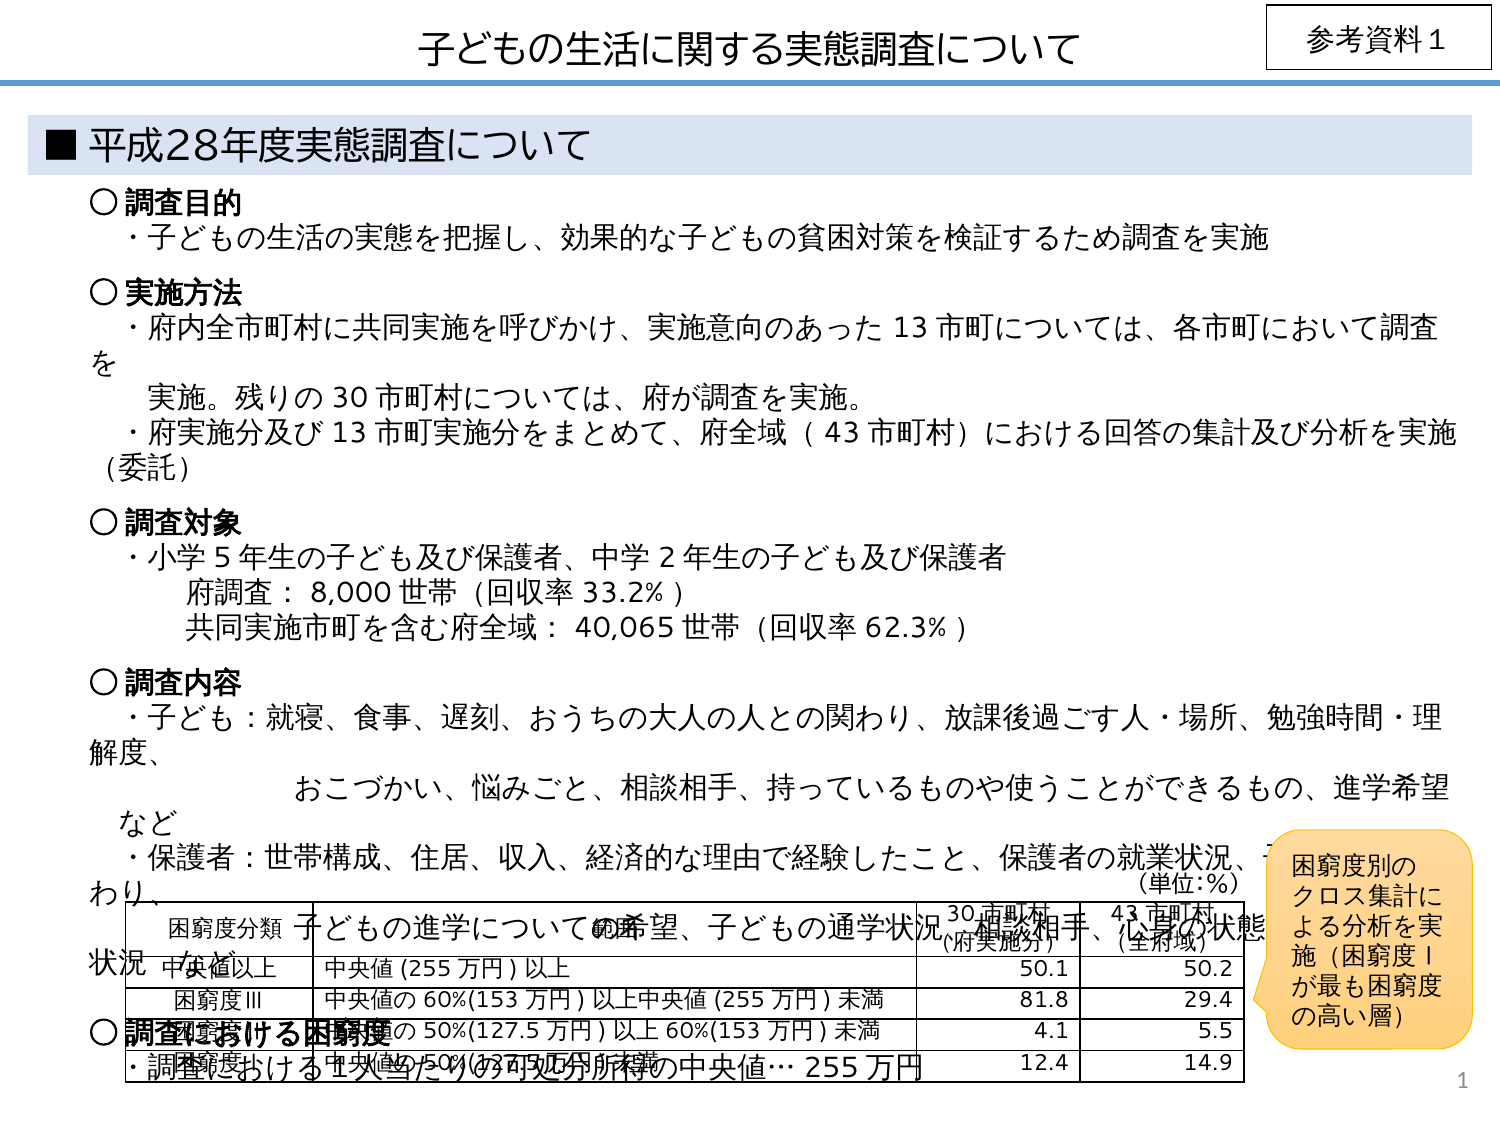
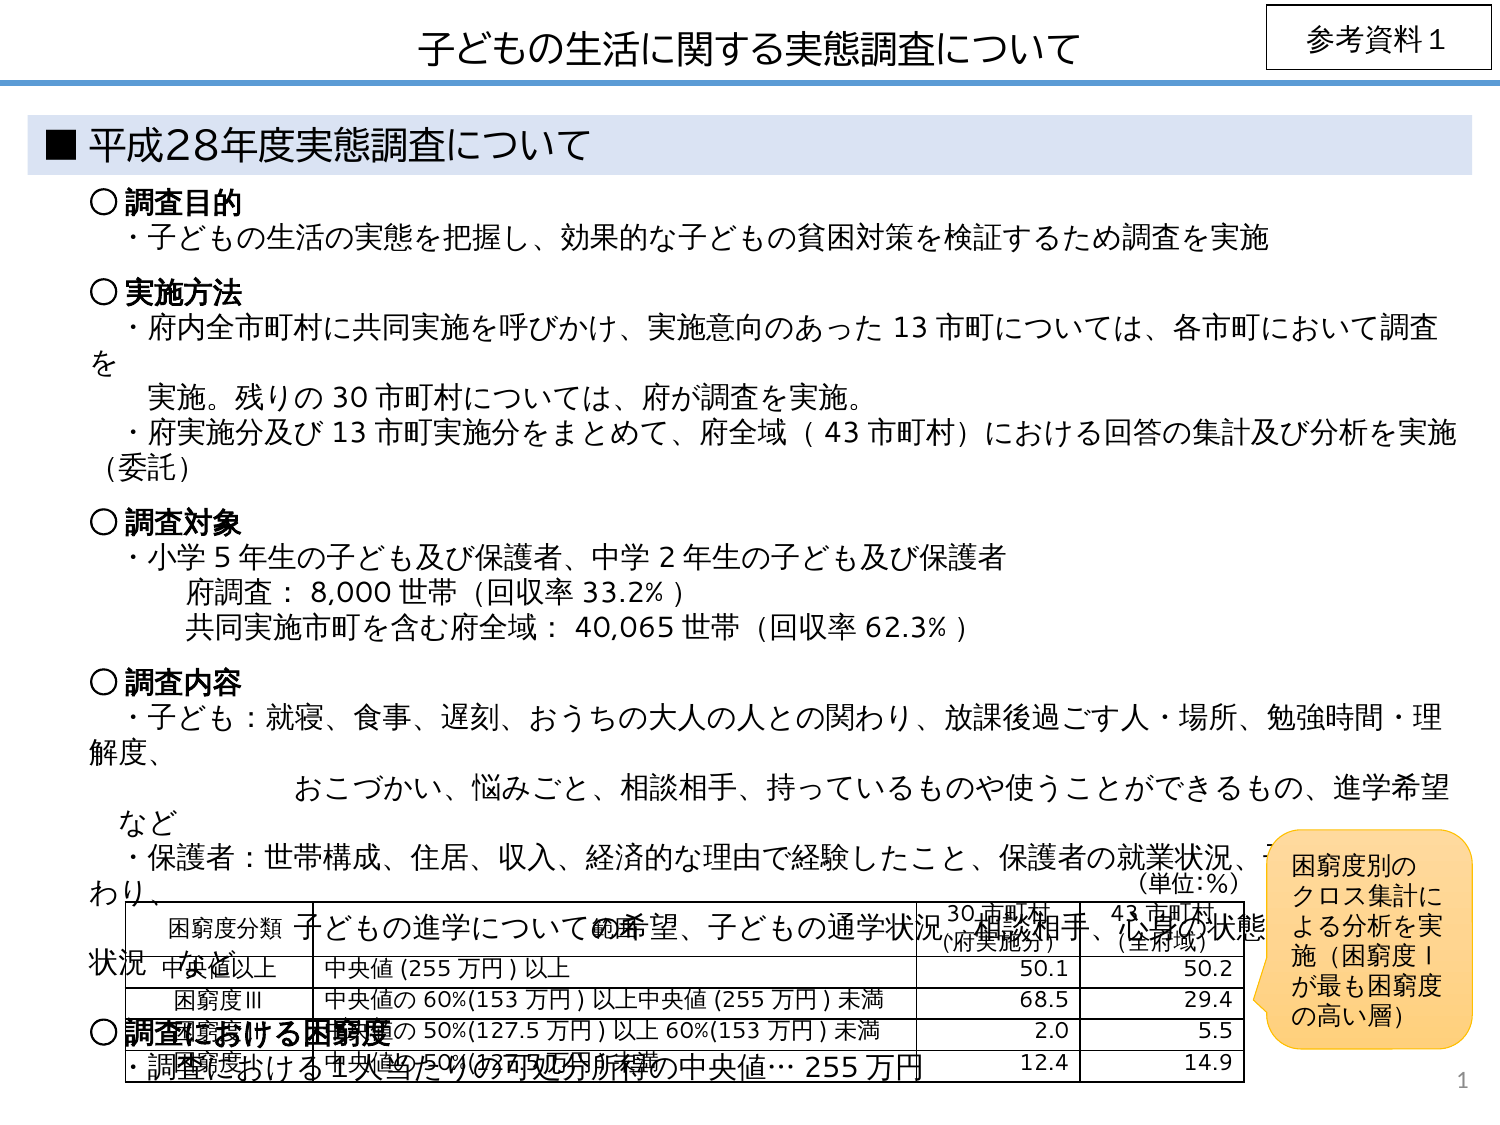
81.8: 81.8 -> 68.5 (1044, 1000)
4.1: 4.1 -> 2.0 (1051, 1031)
